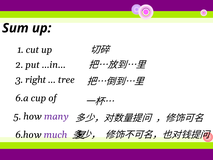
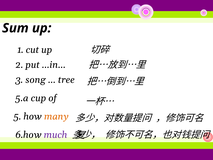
right: right -> song (36, 80)
6.a: 6.a -> 5.a (22, 98)
many colour: purple -> orange (56, 116)
